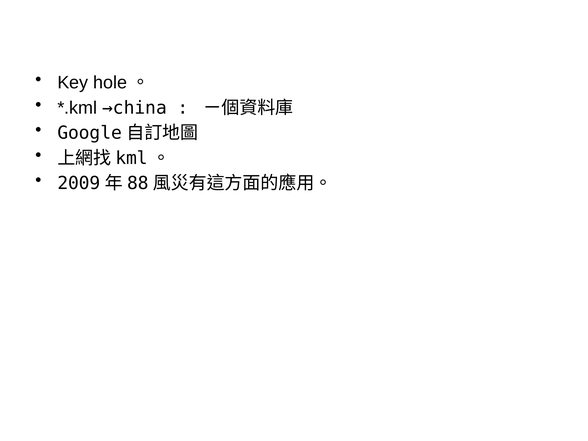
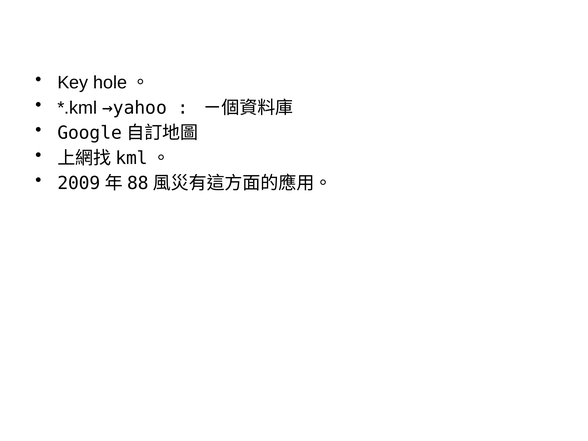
→china: →china -> →yahoo (134, 108)
